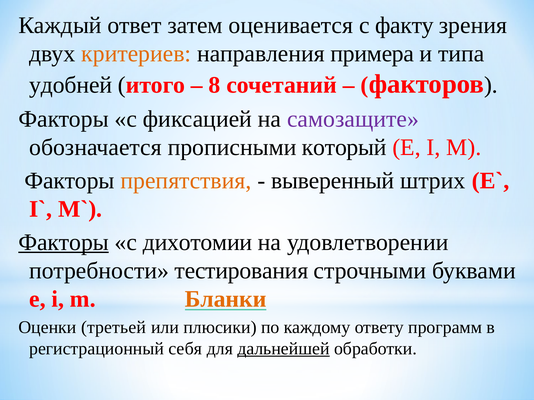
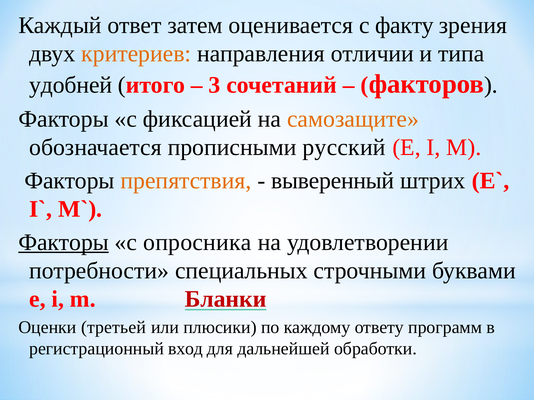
примера: примера -> отличии (372, 54)
8: 8 -> 3 (215, 85)
самозащите colour: purple -> orange (353, 119)
который: который -> русский (344, 148)
дихотомии: дихотомии -> опросника (197, 243)
тестирования: тестирования -> специальных (241, 271)
Бланки colour: orange -> red (226, 300)
себя: себя -> вход (186, 349)
дальнейшей underline: present -> none (284, 349)
